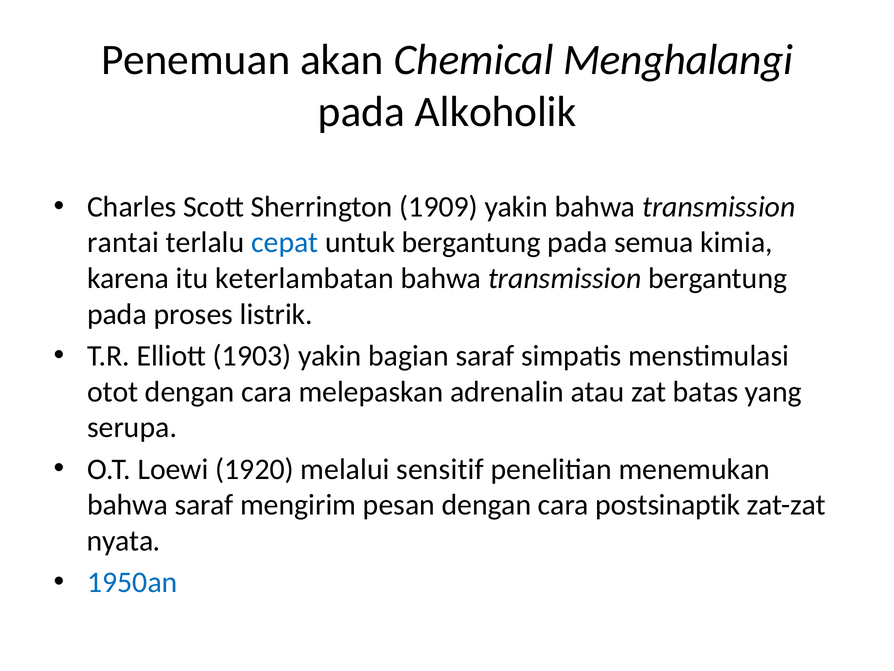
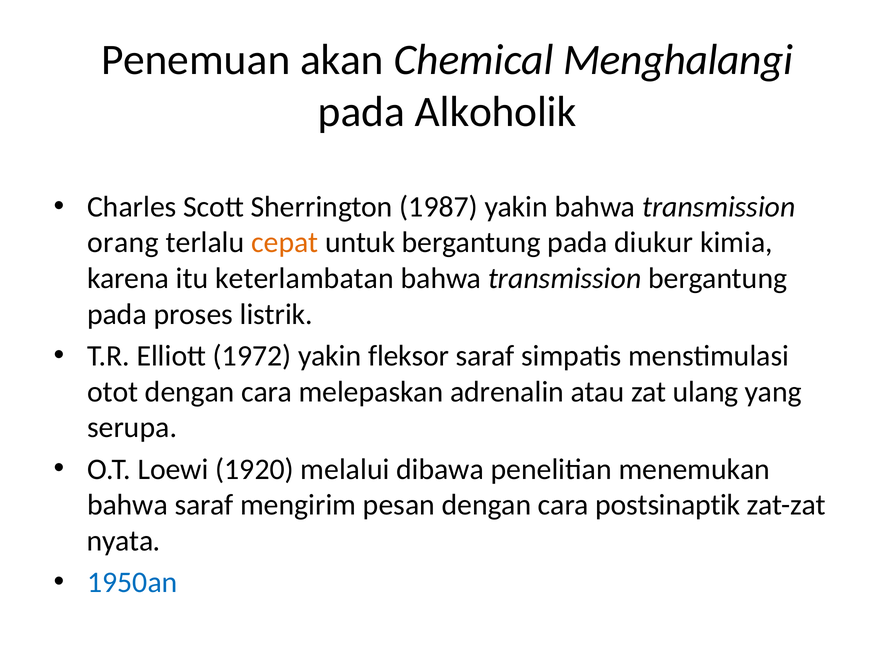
1909: 1909 -> 1987 (439, 207)
rantai: rantai -> orang (123, 242)
cepat colour: blue -> orange (285, 242)
semua: semua -> diukur (654, 242)
1903: 1903 -> 1972 (252, 356)
bagian: bagian -> fleksor (409, 356)
batas: batas -> ulang (706, 391)
sensitif: sensitif -> dibawa (440, 469)
